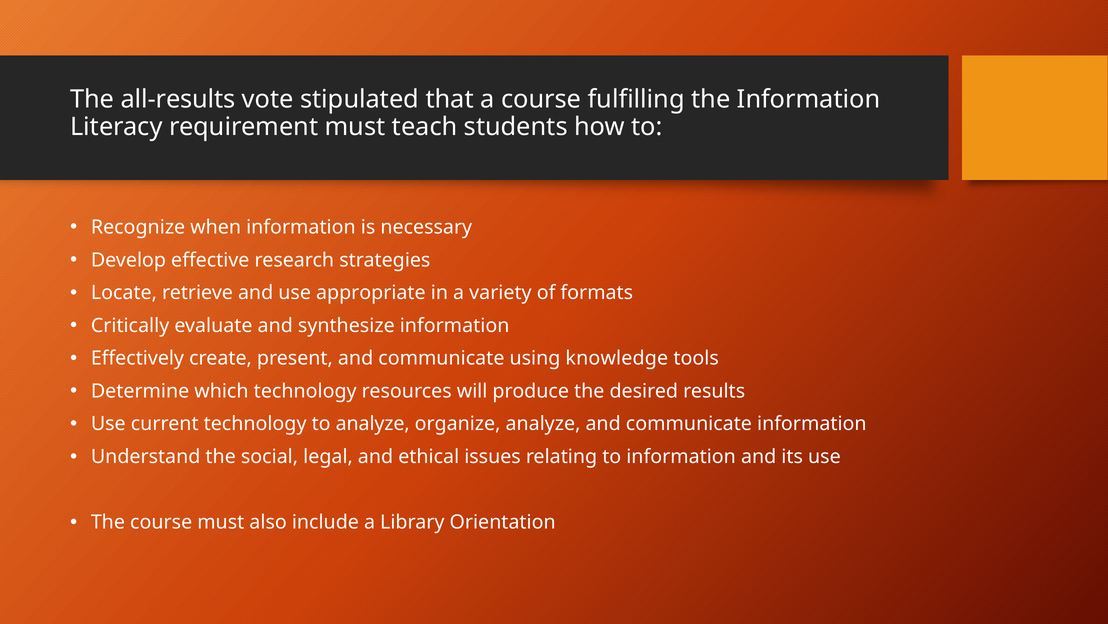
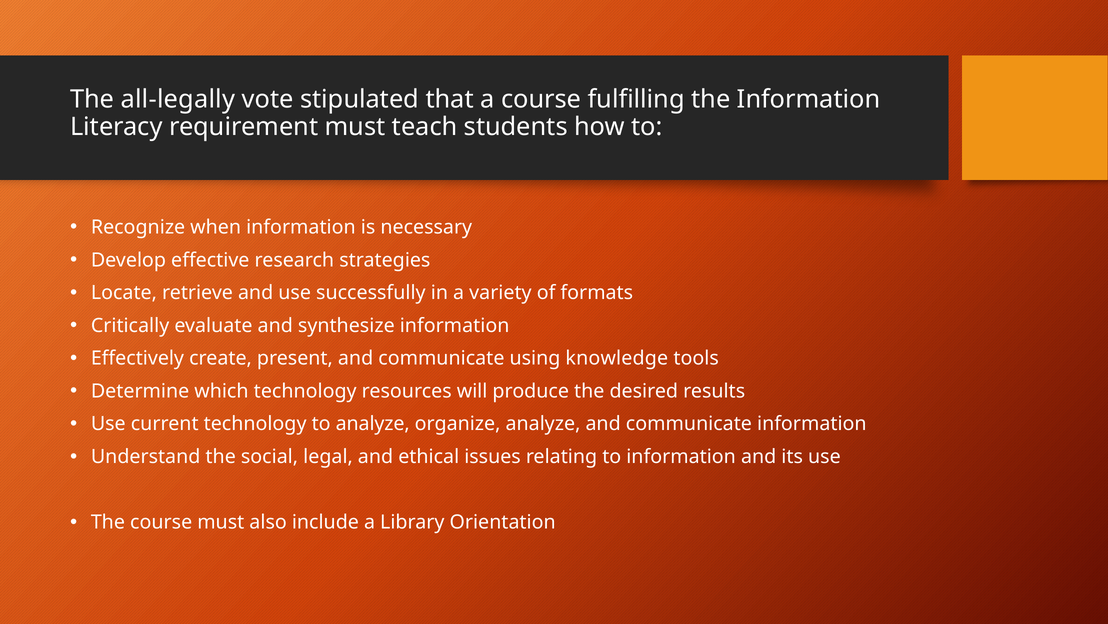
all-results: all-results -> all-legally (178, 99)
appropriate: appropriate -> successfully (371, 292)
